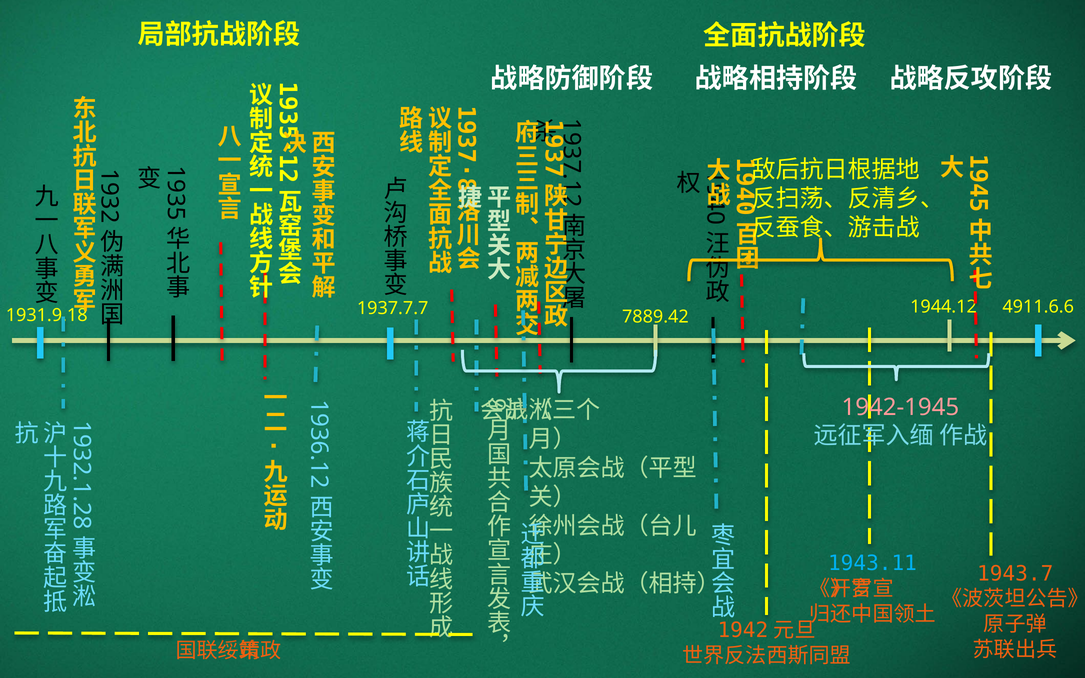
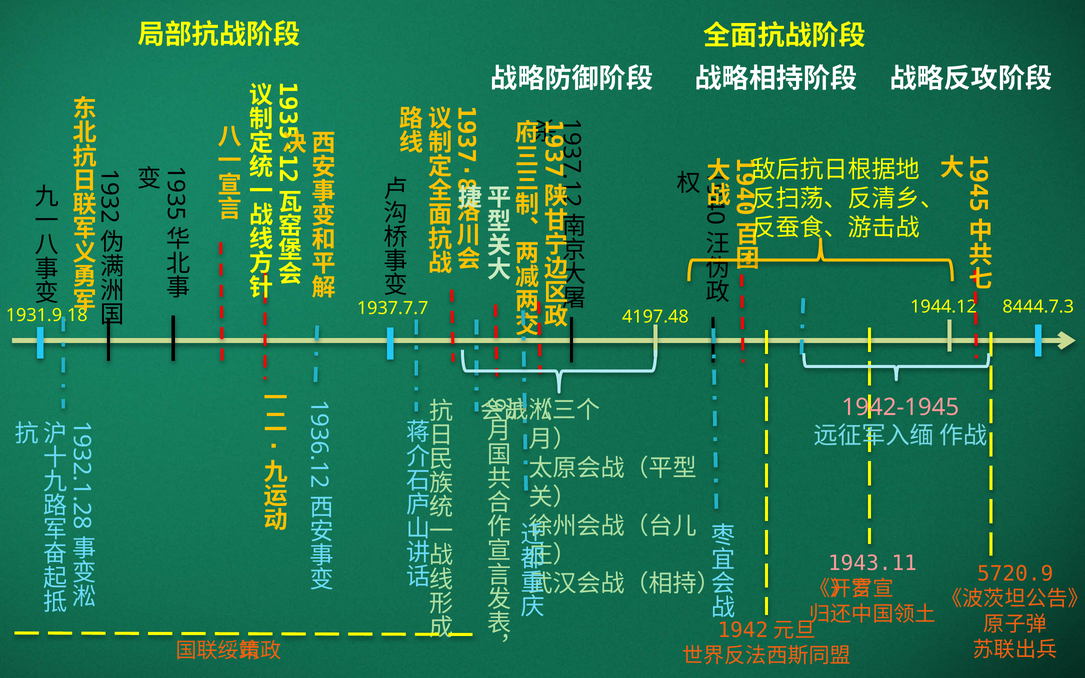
4911.6.6: 4911.6.6 -> 8444.7.3 (1038, 307)
7889.42: 7889.42 -> 4197.48 (655, 317)
1943.11 colour: light blue -> pink (872, 564)
1943.7: 1943.7 -> 5720.9 (1015, 574)
